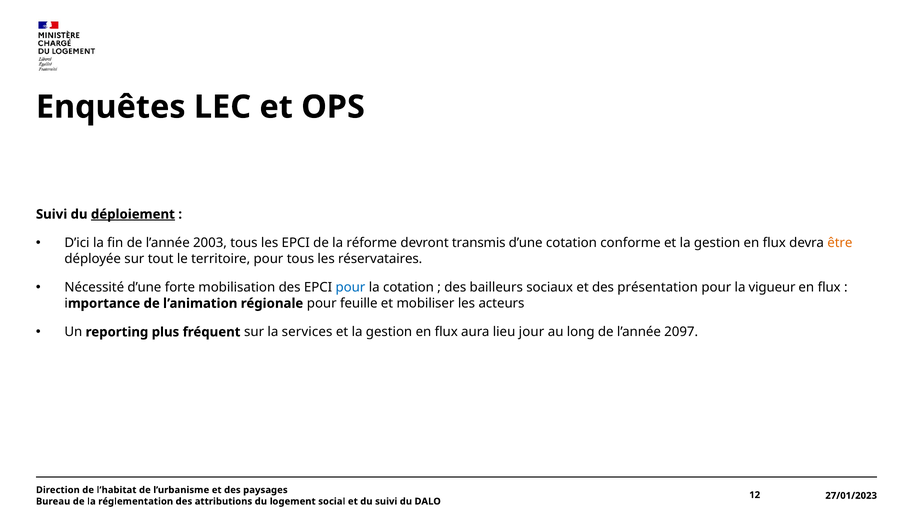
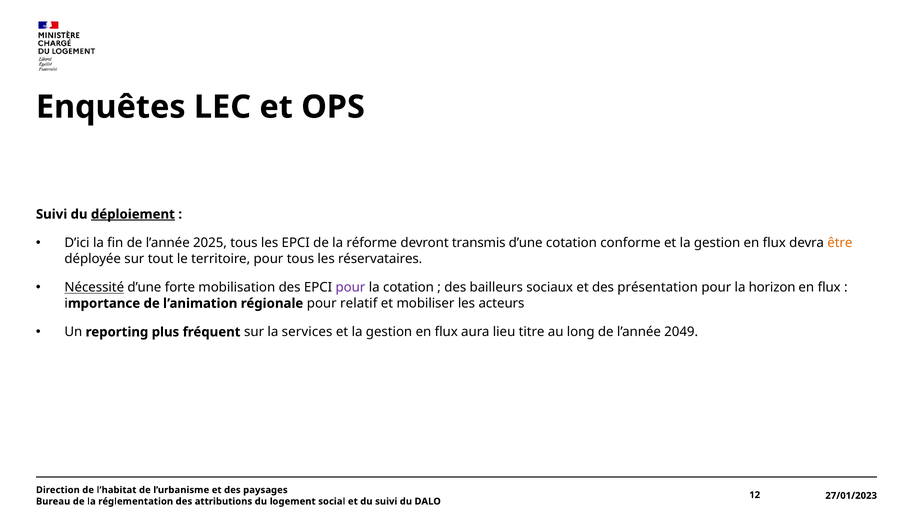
2003: 2003 -> 2025 (210, 243)
Nécessité underline: none -> present (94, 288)
pour colour: blue -> purple (350, 288)
vigueur: vigueur -> horizon (772, 288)
feuille: feuille -> relatif (359, 304)
jour: jour -> titre (532, 332)
2097: 2097 -> 2049 (681, 332)
